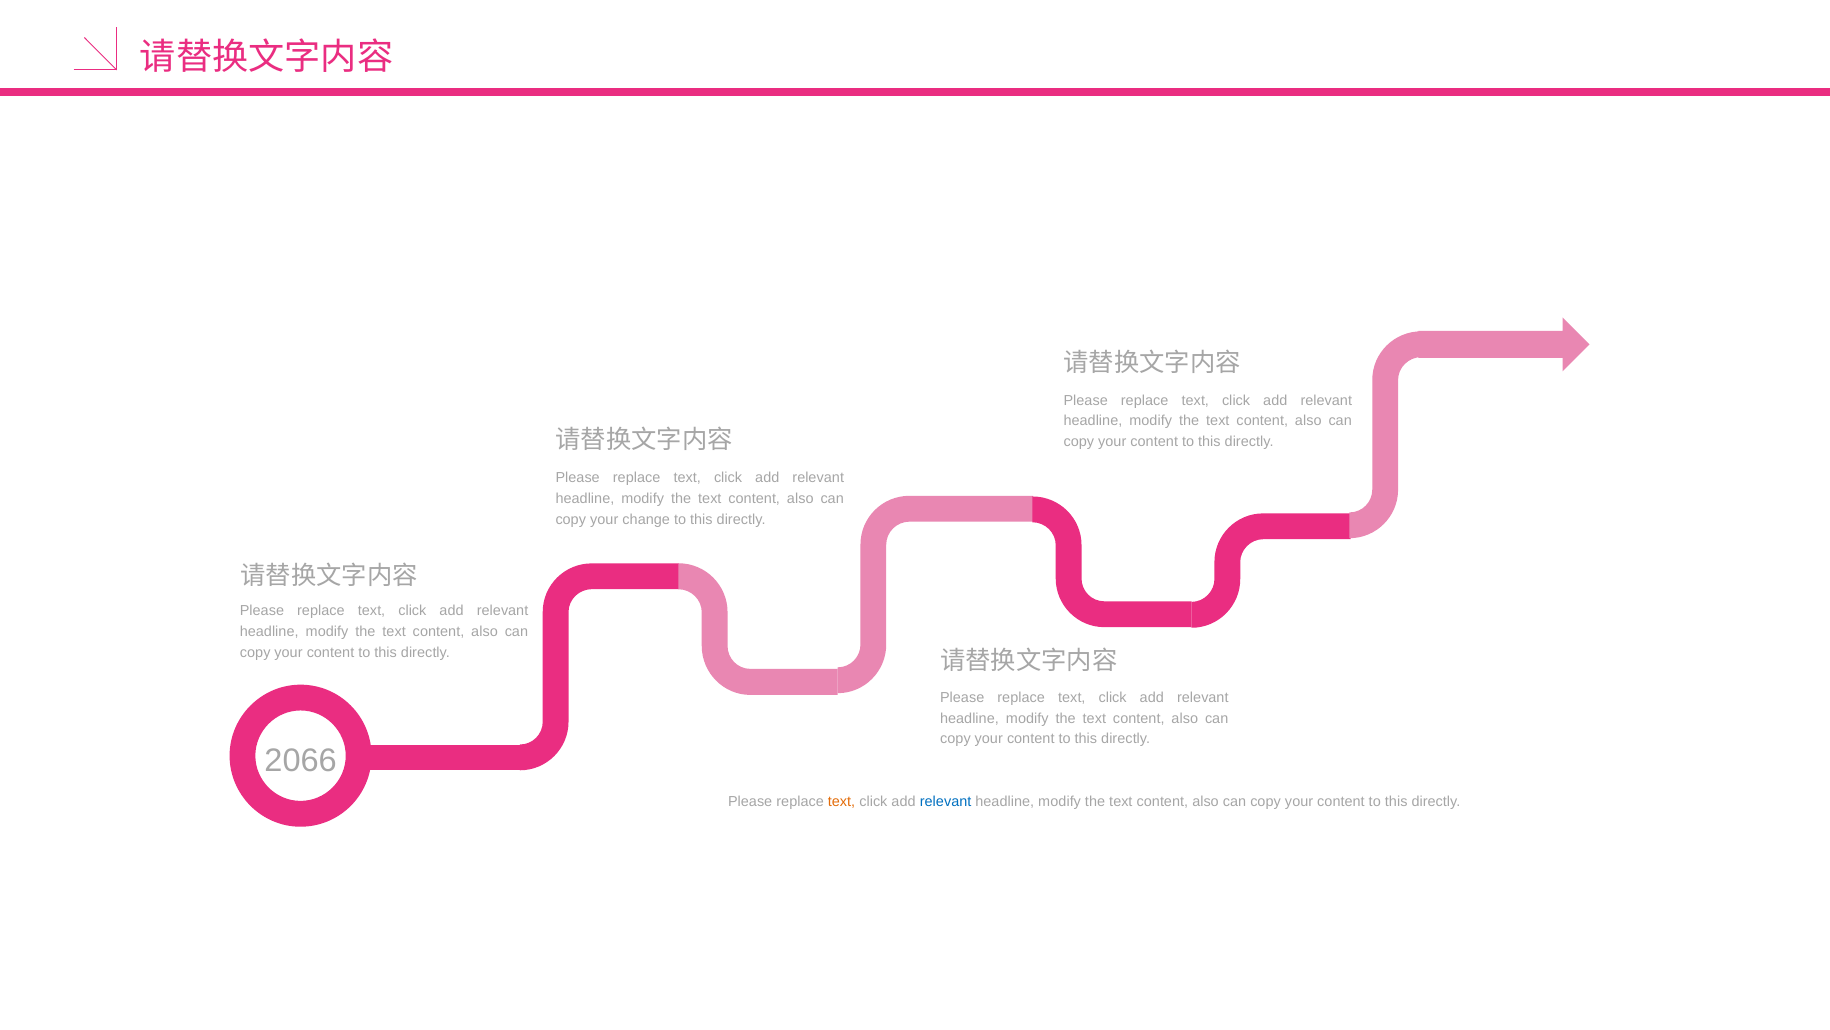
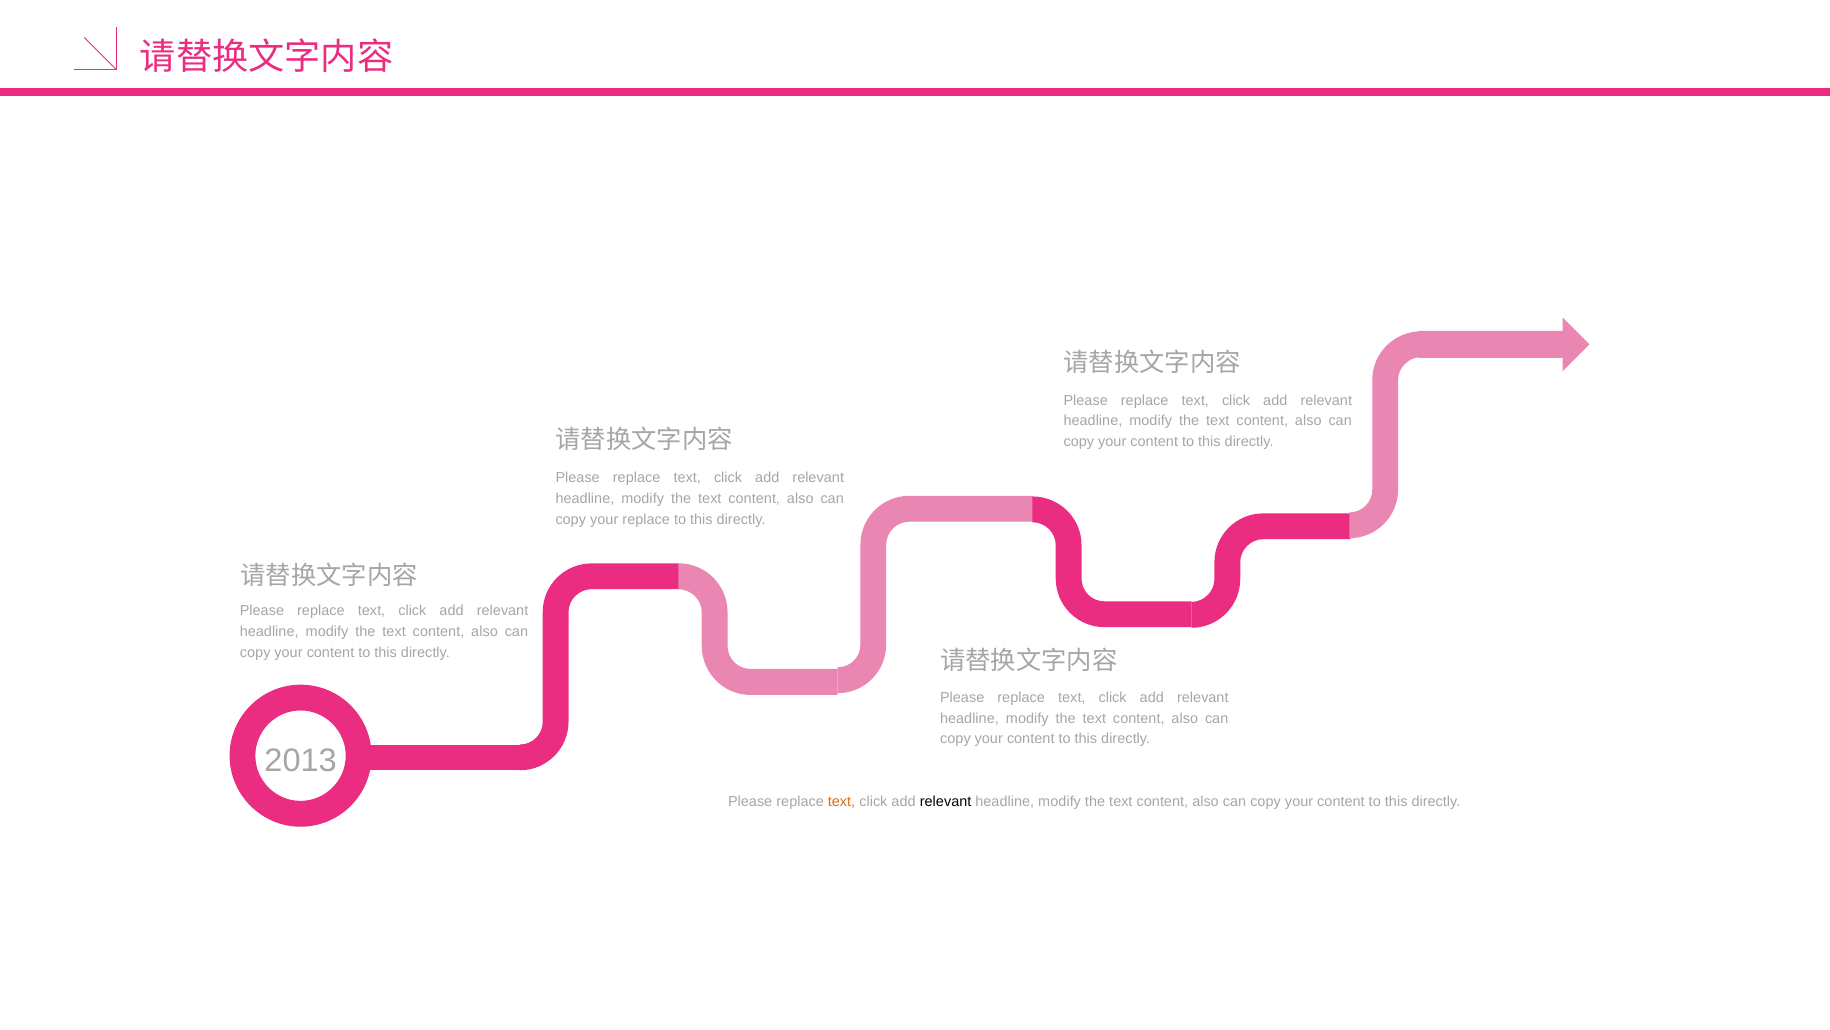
your change: change -> replace (646, 519)
2066: 2066 -> 2013 (301, 760)
relevant colour: blue -> black (946, 801)
